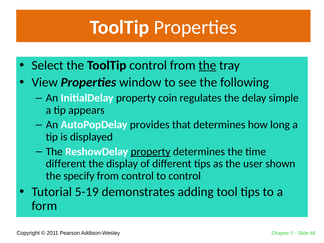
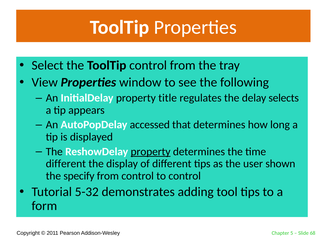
the underline: present -> none (207, 65)
coin: coin -> title (168, 98)
simple: simple -> selects (284, 98)
provides: provides -> accessed (150, 125)
5-19: 5-19 -> 5-32 (87, 192)
